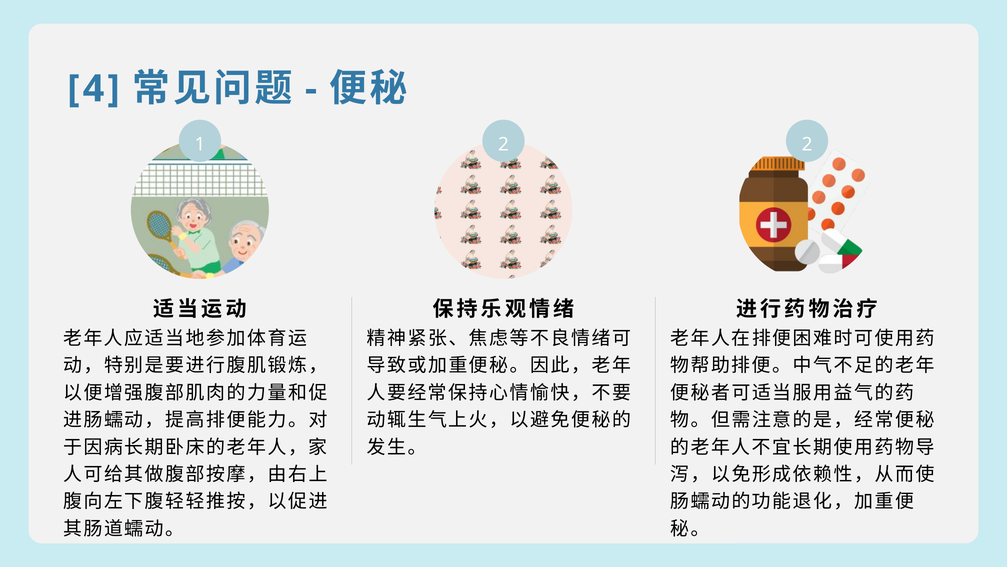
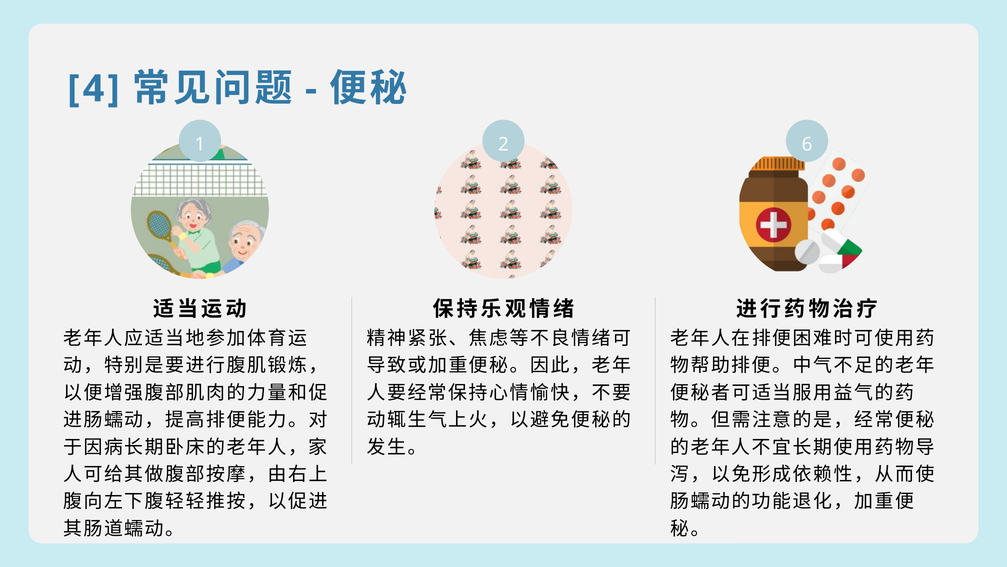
2 2: 2 -> 6 (807, 144)
